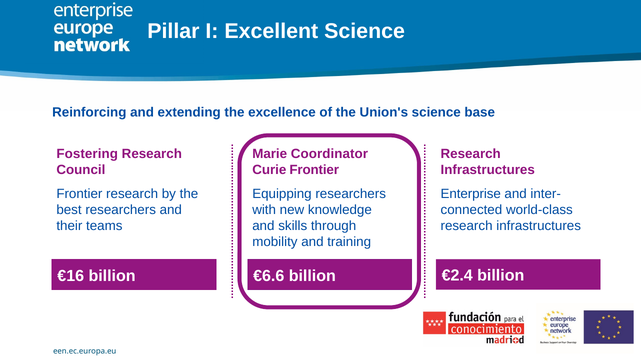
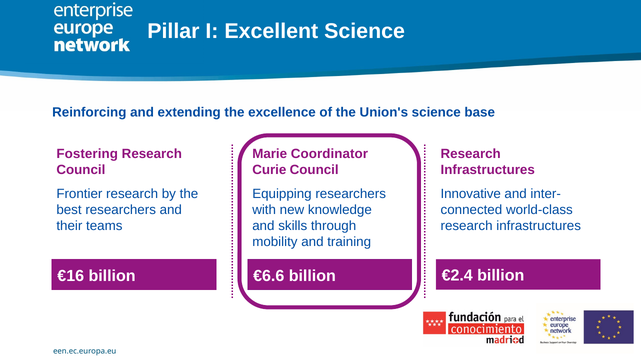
Curie Frontier: Frontier -> Council (314, 170)
Enterprise: Enterprise -> Innovative (471, 194)
